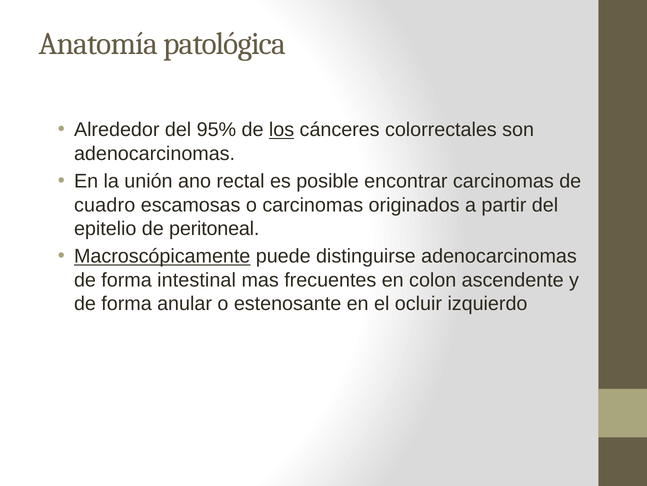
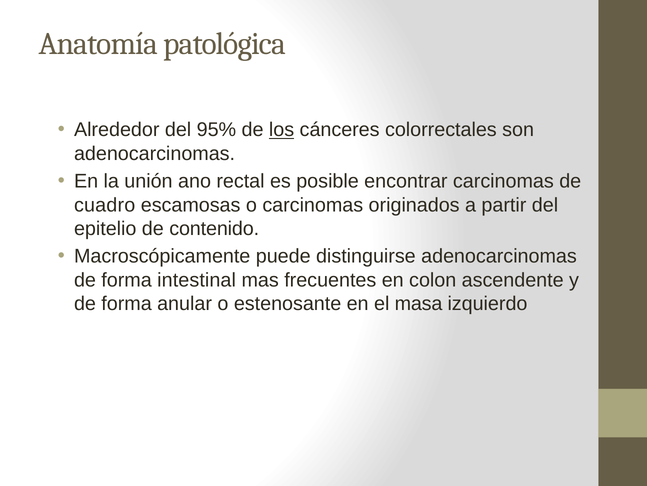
peritoneal: peritoneal -> contenido (214, 228)
Macroscópicamente underline: present -> none (162, 256)
ocluir: ocluir -> masa (419, 303)
